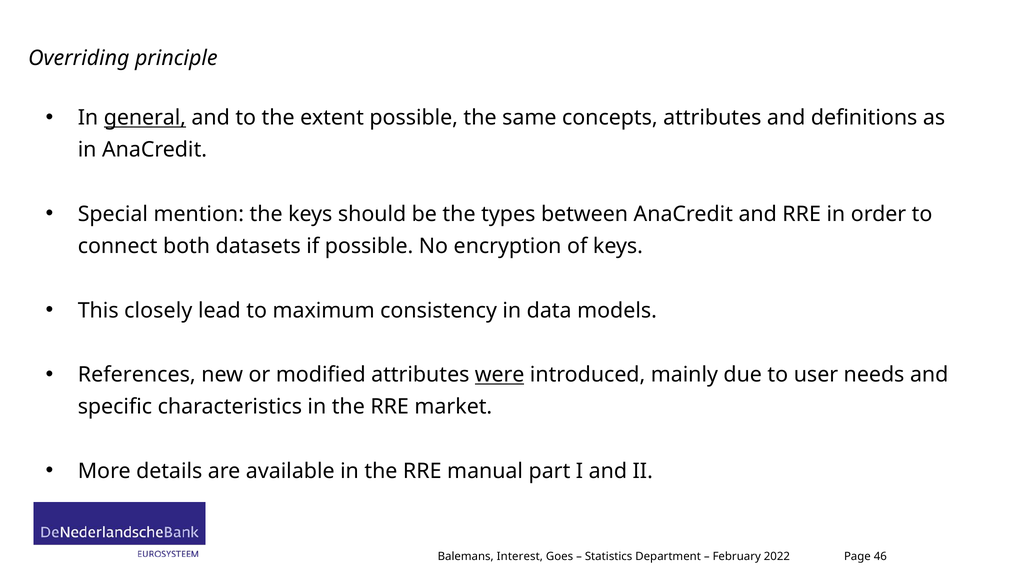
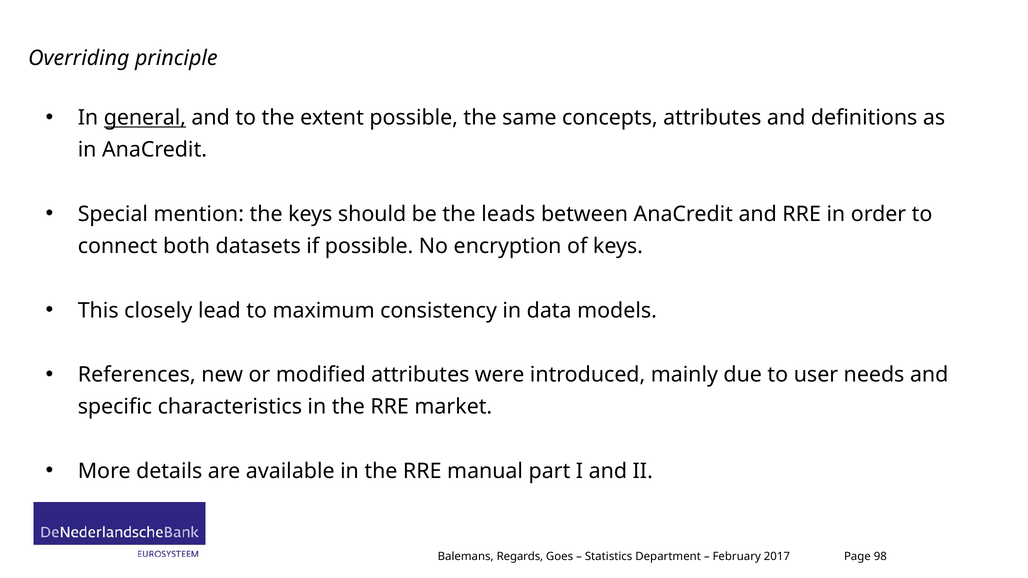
types: types -> leads (508, 214)
were underline: present -> none (500, 375)
Interest: Interest -> Regards (520, 557)
2022: 2022 -> 2017 (777, 557)
46: 46 -> 98 (880, 557)
